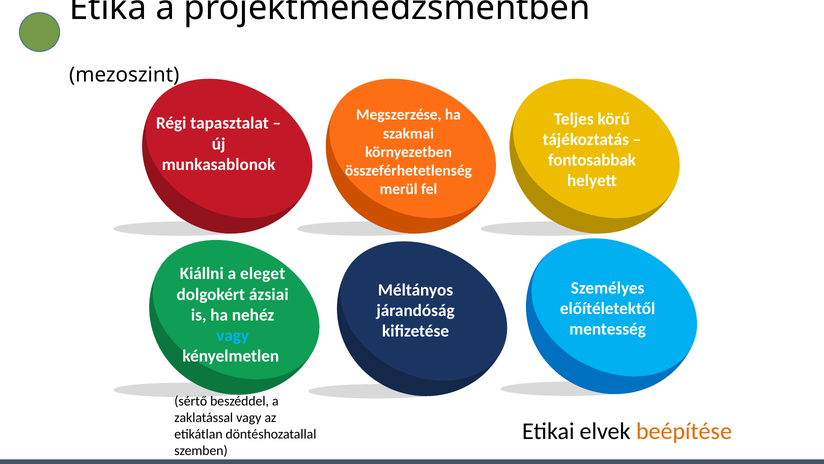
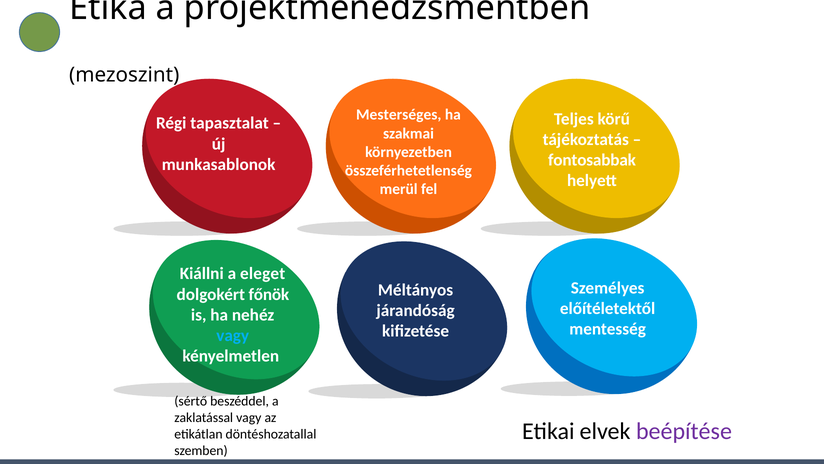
Megszerzése: Megszerzése -> Mesterséges (399, 115)
ázsiai: ázsiai -> főnök (269, 294)
beépítése colour: orange -> purple (684, 431)
